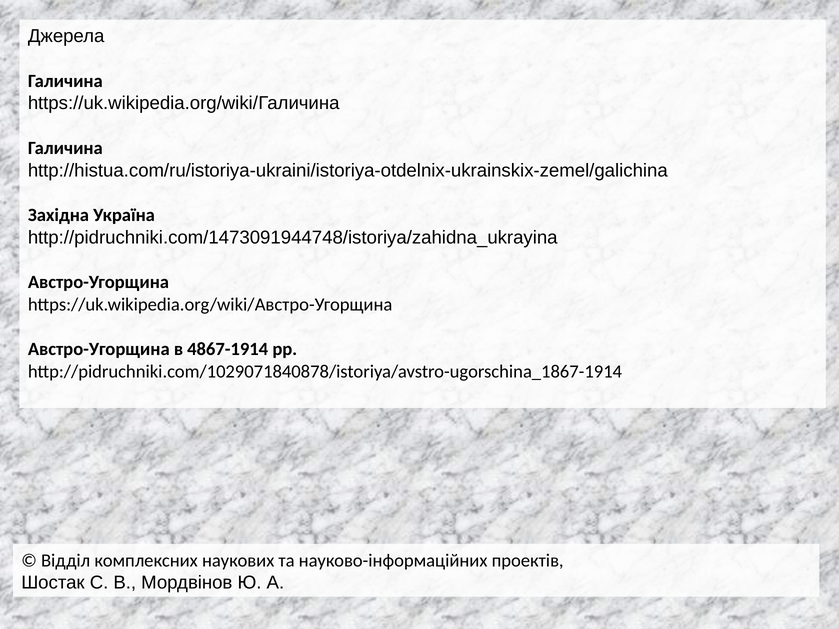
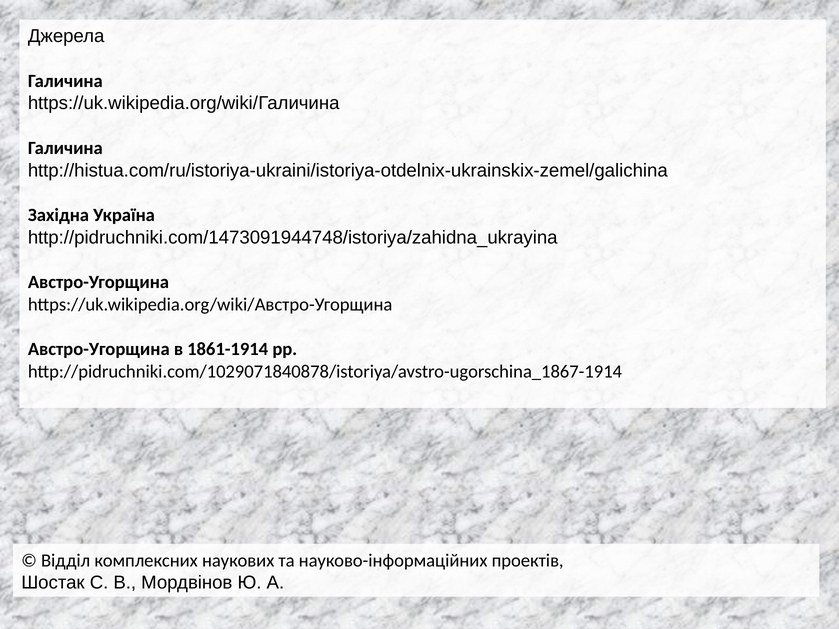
4867-1914: 4867-1914 -> 1861-1914 (228, 349)
